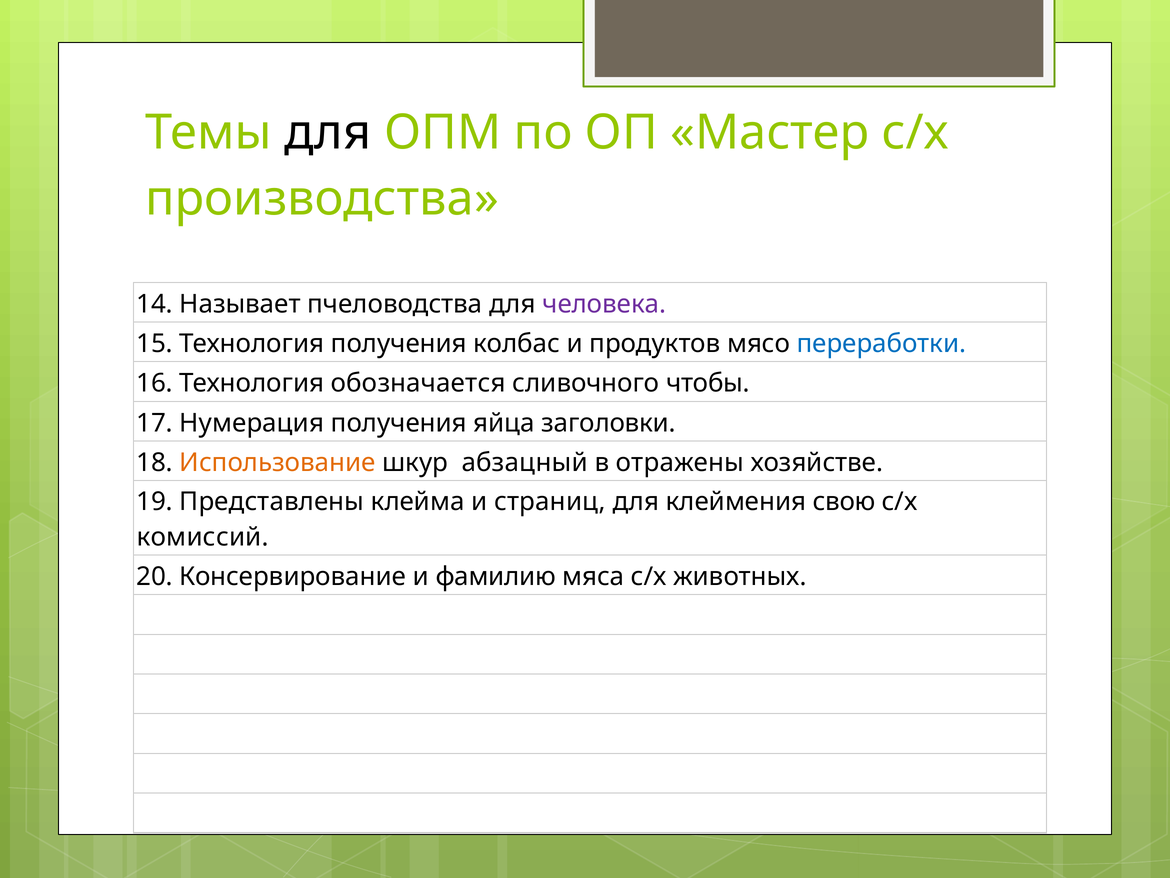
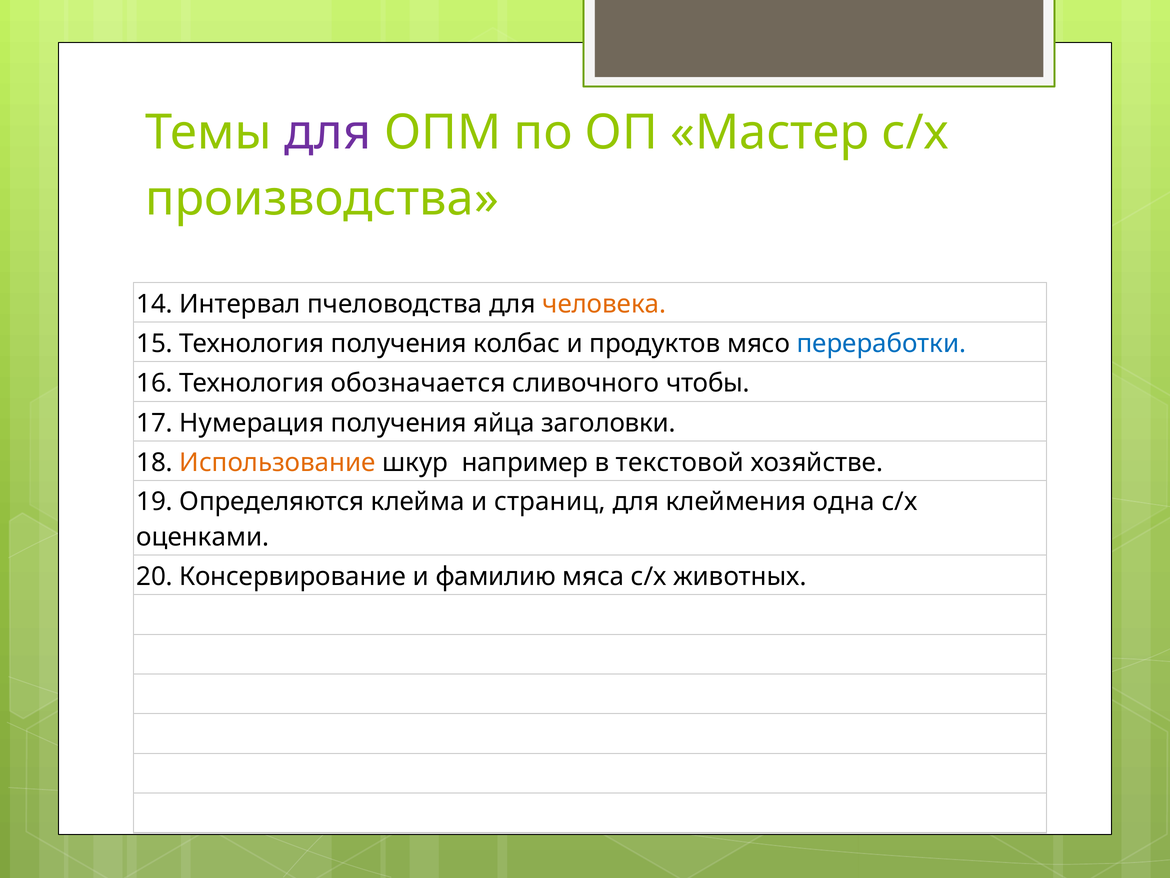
для colour: black -> purple (328, 132)
Называет: Называет -> Интервал (240, 304)
человека colour: purple -> orange (604, 304)
абзацный: абзацный -> например (525, 462)
отражены: отражены -> текстовой (680, 462)
Представлены: Представлены -> Определяются (272, 501)
свою: свою -> одна (844, 501)
комиссий: комиссий -> оценками (203, 537)
